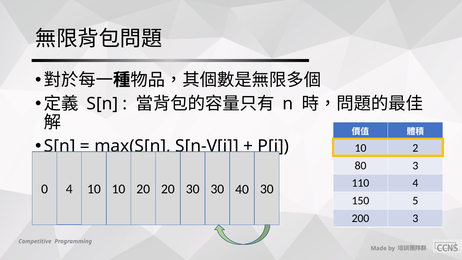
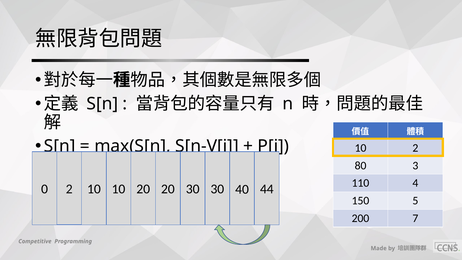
0 4: 4 -> 2 (69, 189)
40 30: 30 -> 44 (267, 189)
200 3: 3 -> 7 (415, 218)
